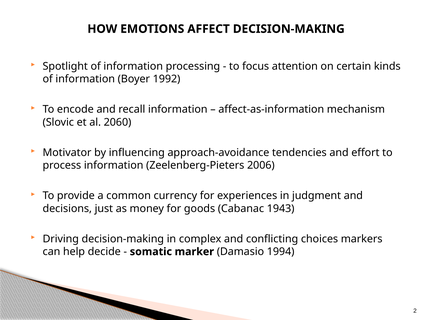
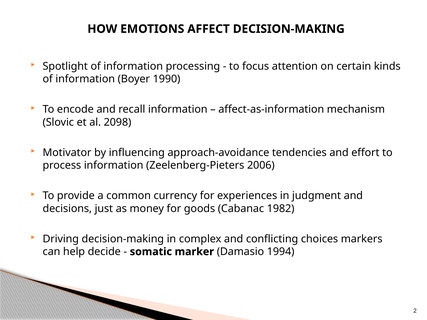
1992: 1992 -> 1990 (167, 79)
2060: 2060 -> 2098 (118, 122)
1943: 1943 -> 1982 (281, 209)
